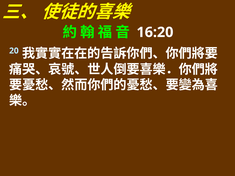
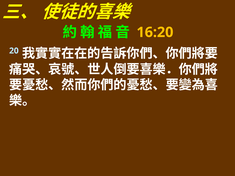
16:20 colour: white -> yellow (155, 32)
